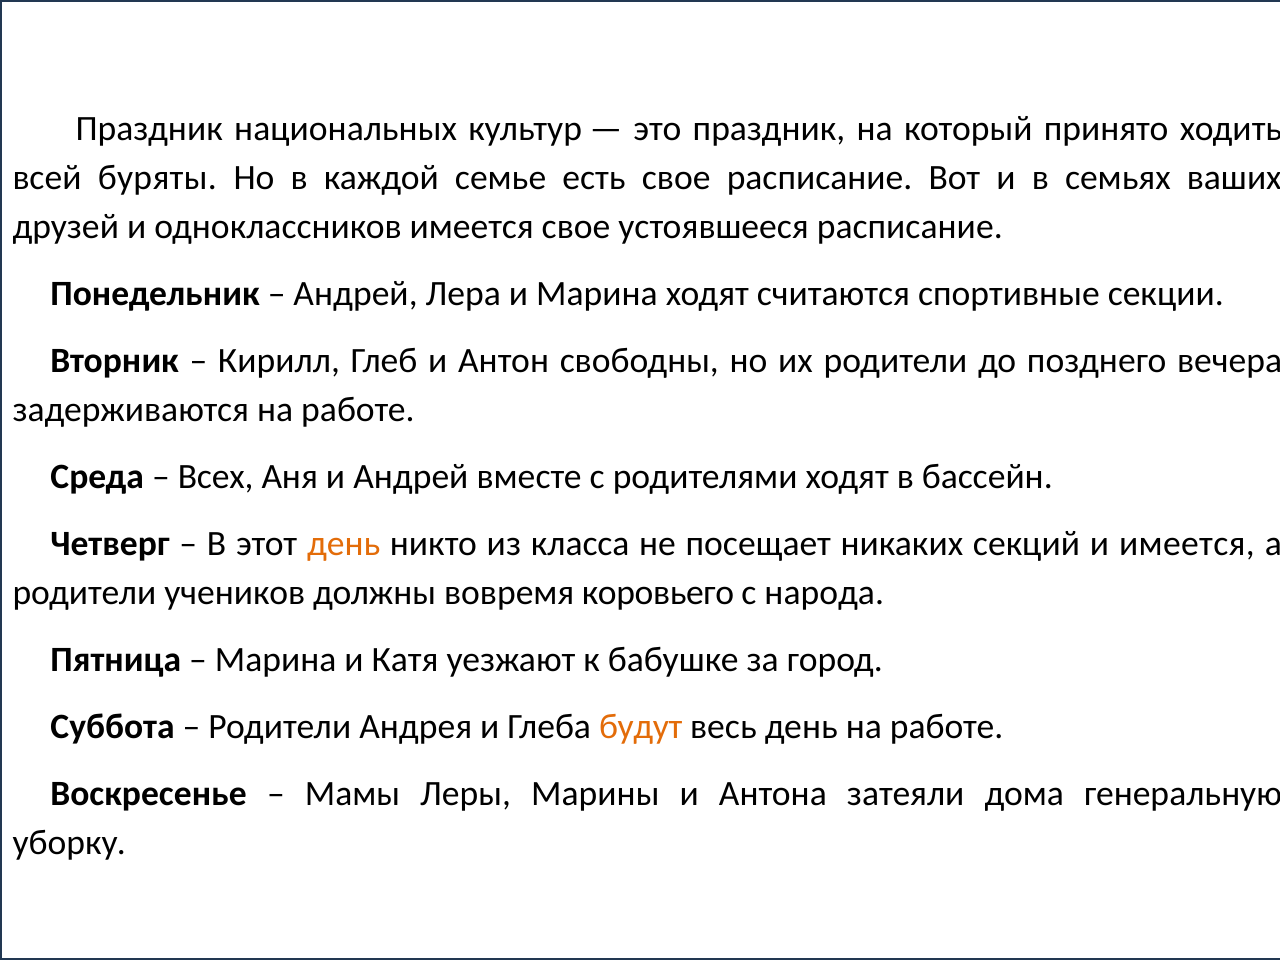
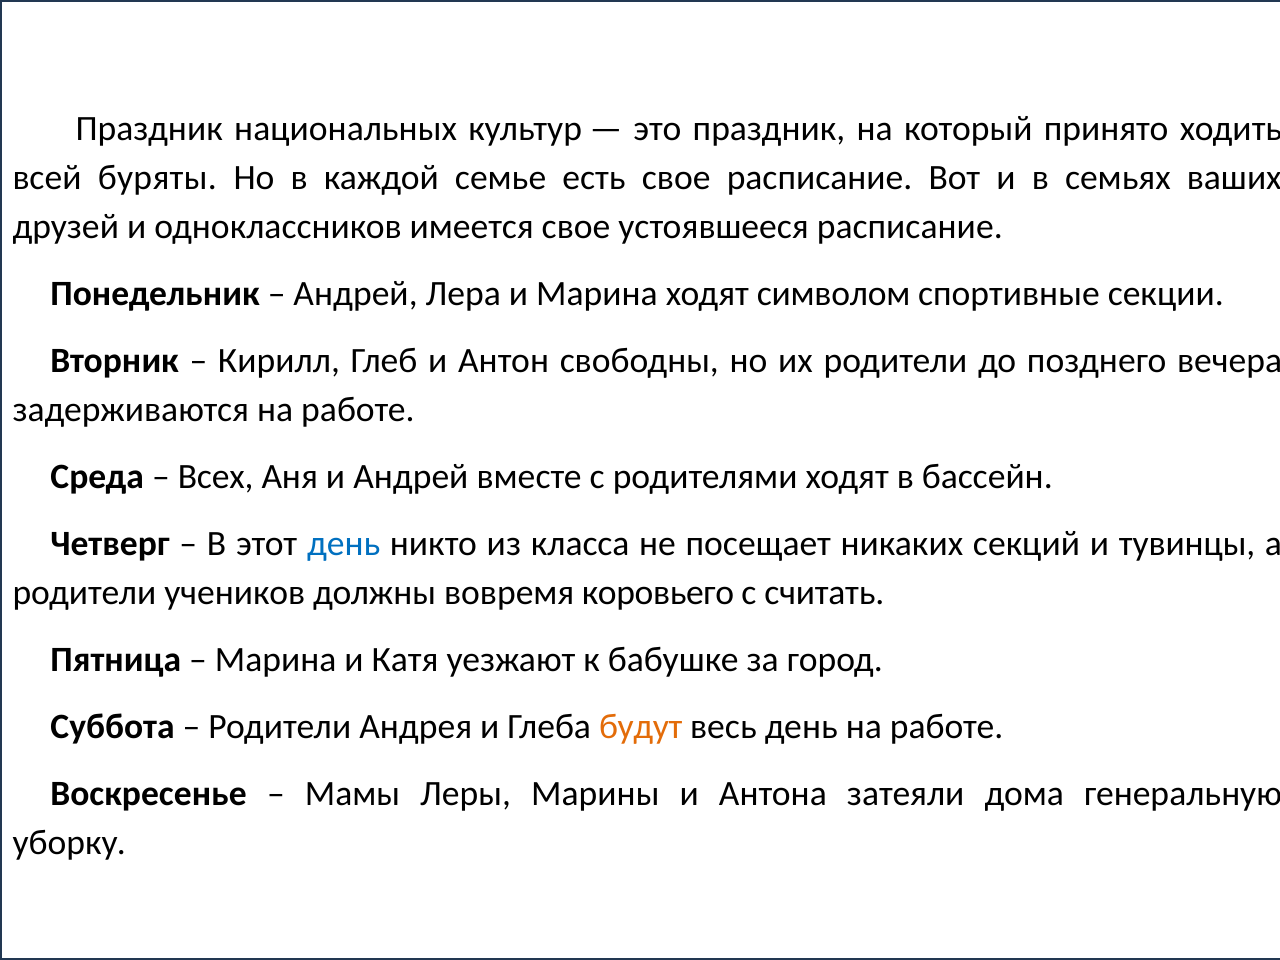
считаются: считаются -> символом (834, 294)
день colour: orange -> blue (344, 544)
и имеется: имеется -> тувинцы (1187, 544)
народа: народа -> считать (824, 593)
